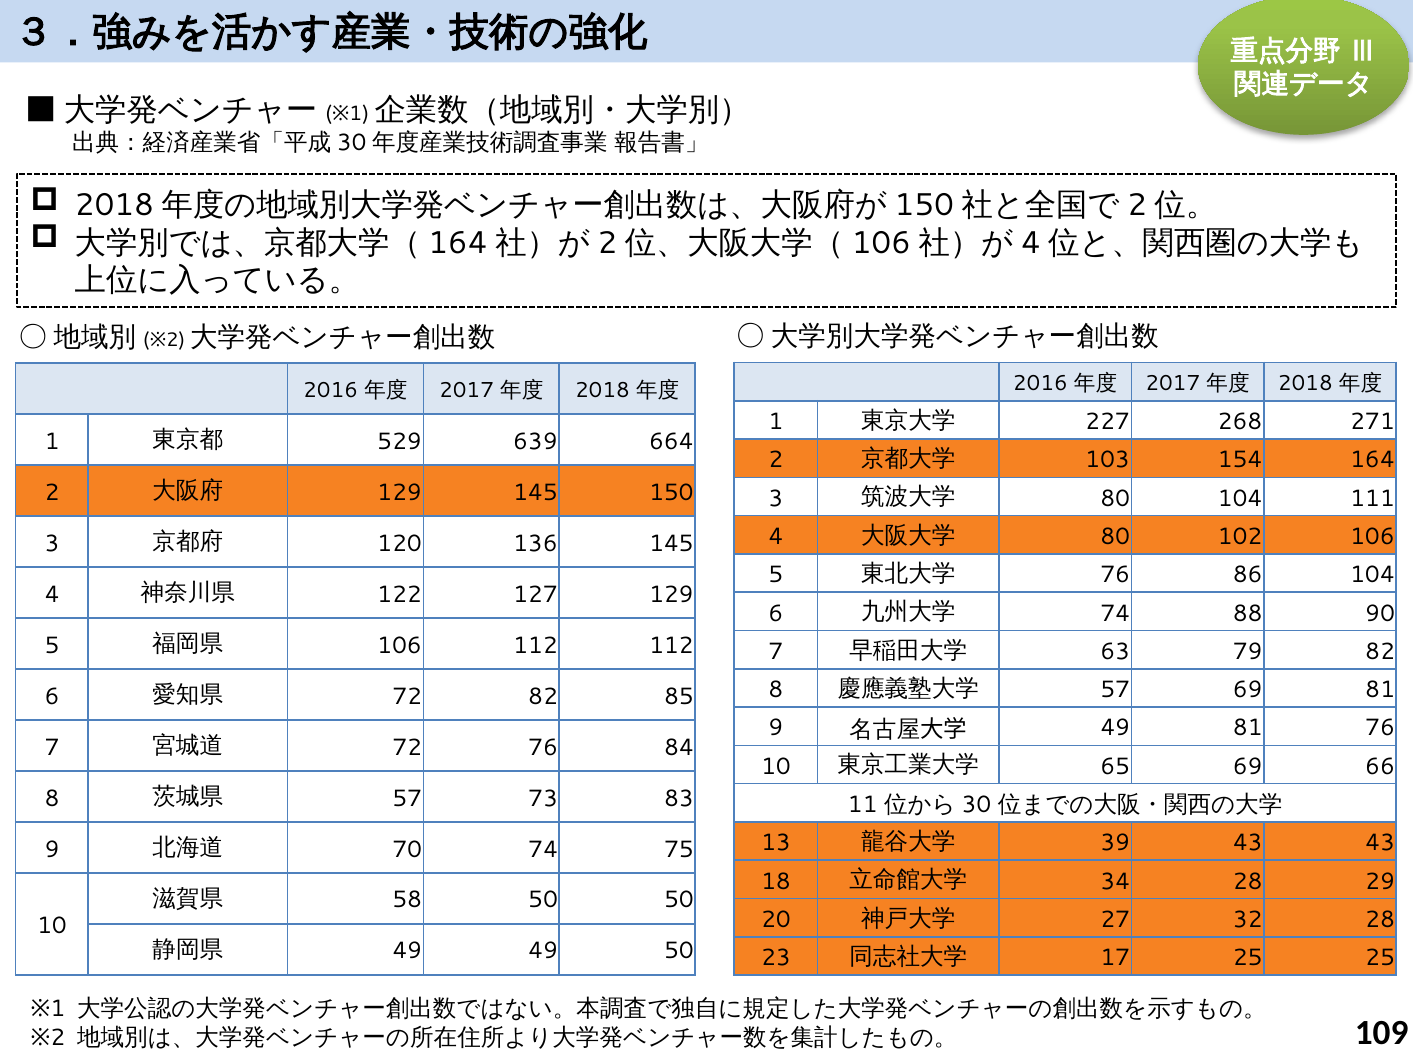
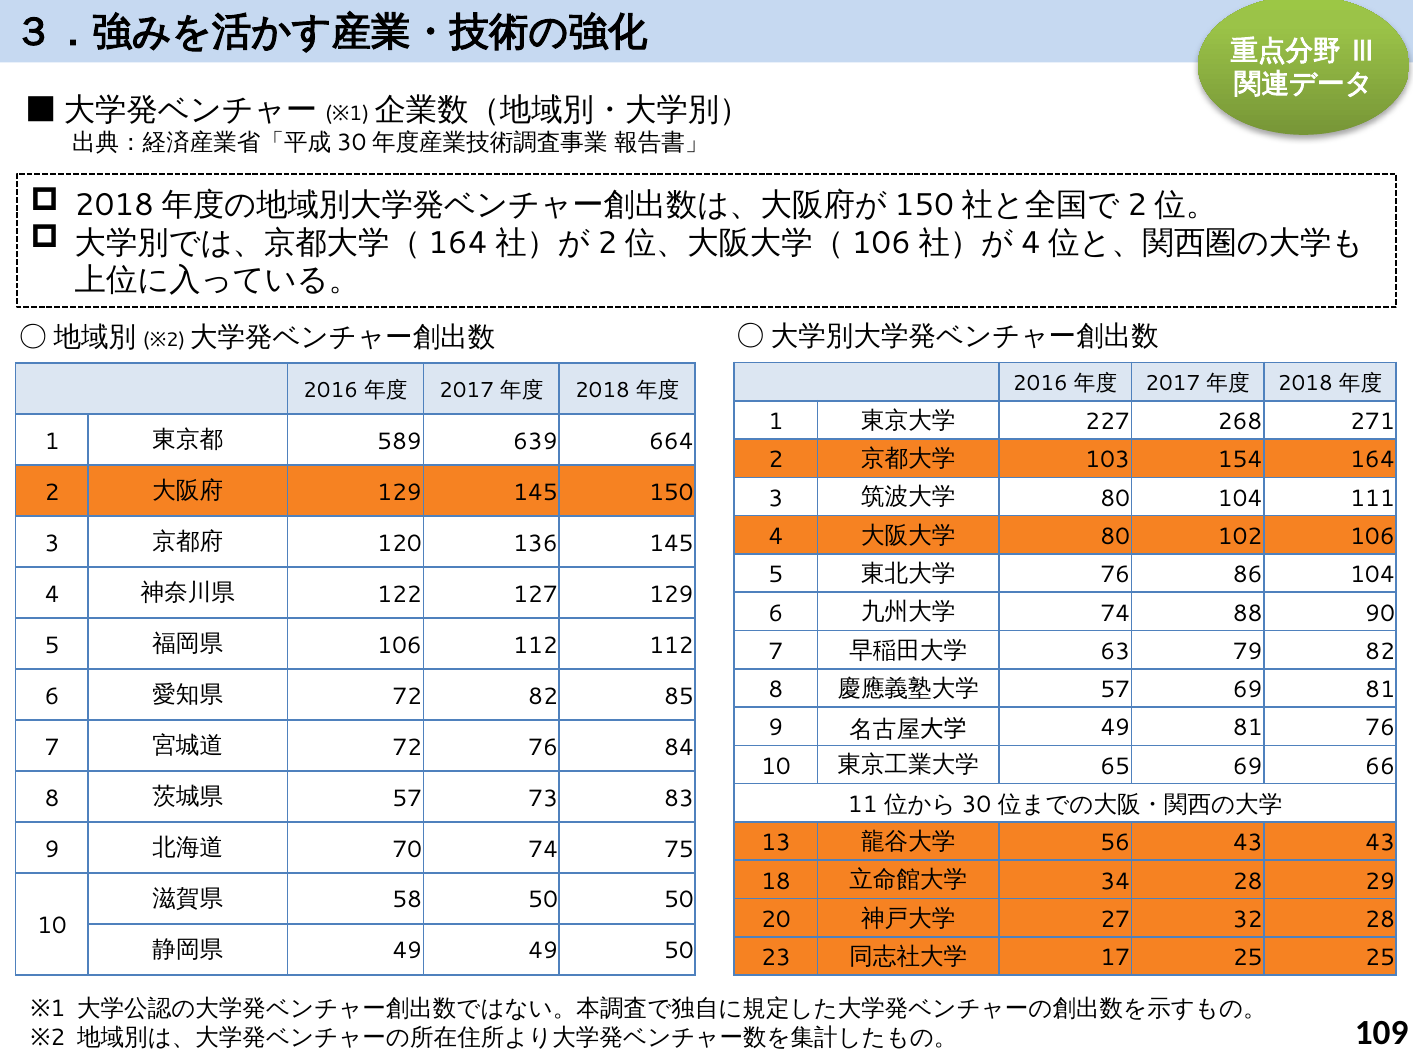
529: 529 -> 589 (400, 441)
39: 39 -> 56 (1115, 843)
